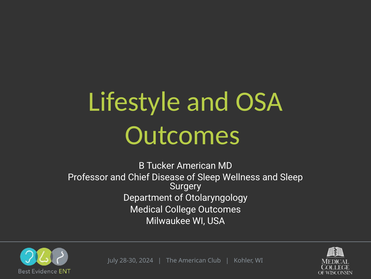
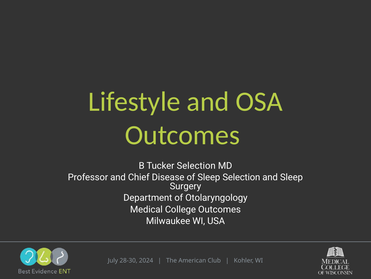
Tucker American: American -> Selection (196, 165)
Sleep Wellness: Wellness -> Selection (241, 177)
